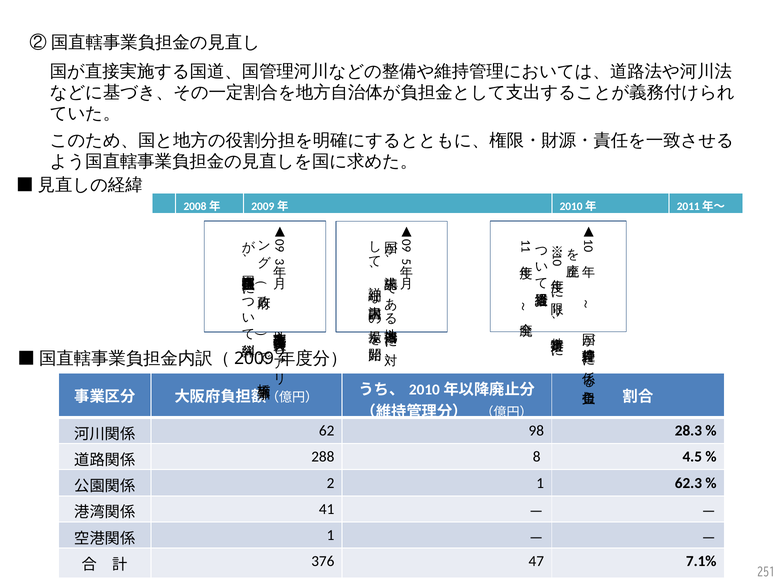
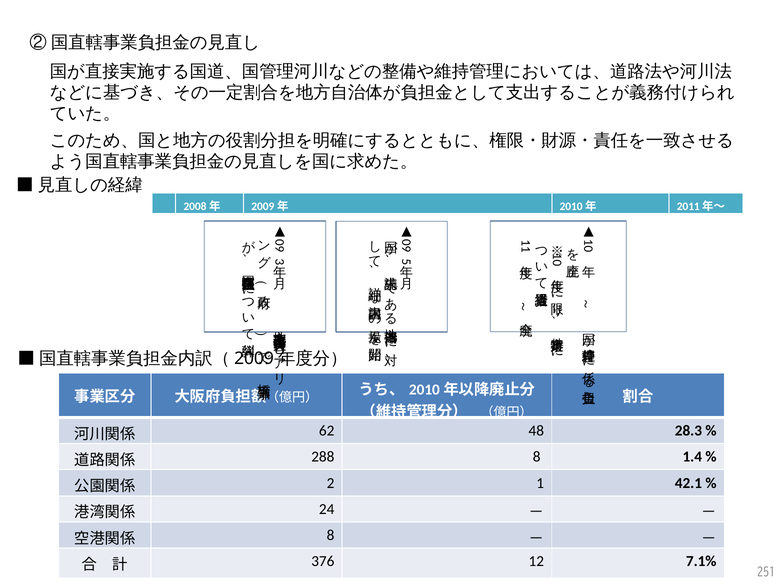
98: 98 -> 48 (536, 431)
4.5: 4.5 -> 1.4 (692, 457)
62.3: 62.3 -> 42.1 (688, 483)
41: 41 -> 24 (327, 509)
1: 1 -> 8 (330, 536)
47: 47 -> 12 (536, 562)
